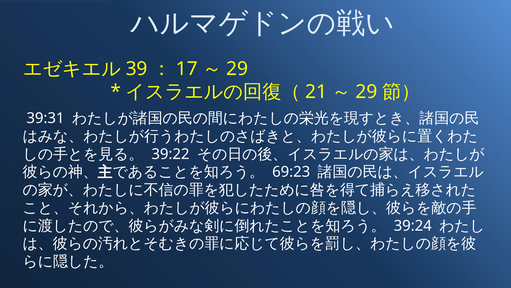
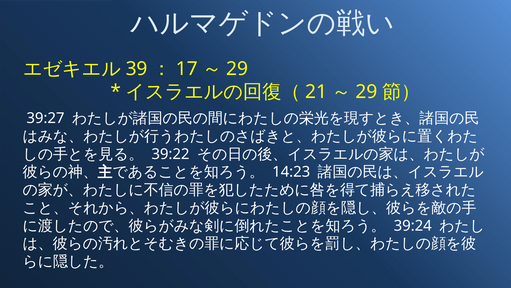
39:31: 39:31 -> 39:27 (45, 118)
69:23: 69:23 -> 14:23 (291, 172)
